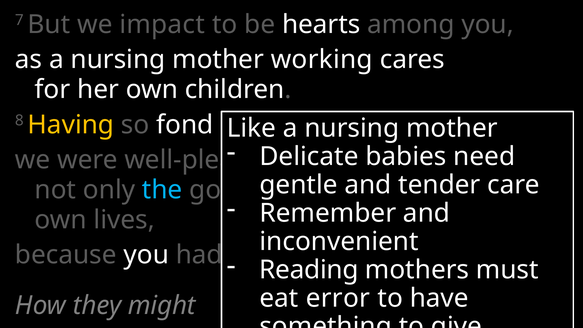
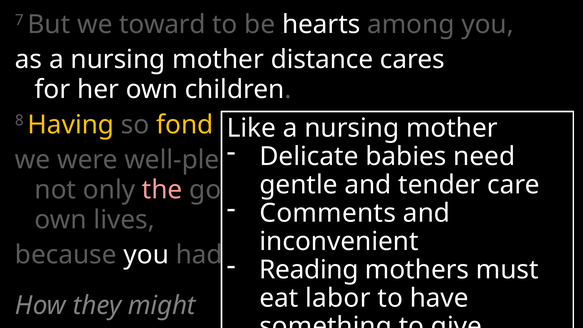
impact: impact -> toward (162, 24)
working: working -> distance (322, 60)
fond colour: white -> yellow (185, 125)
the colour: light blue -> pink (162, 190)
Remember: Remember -> Comments (328, 213)
error: error -> labor (338, 298)
